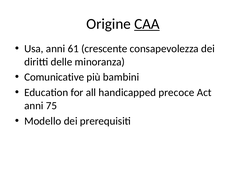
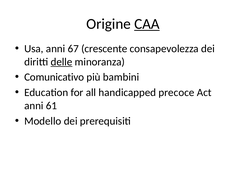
61: 61 -> 67 (73, 48)
delle underline: none -> present (61, 62)
Comunicative: Comunicative -> Comunicativo (54, 77)
75: 75 -> 61 (52, 105)
